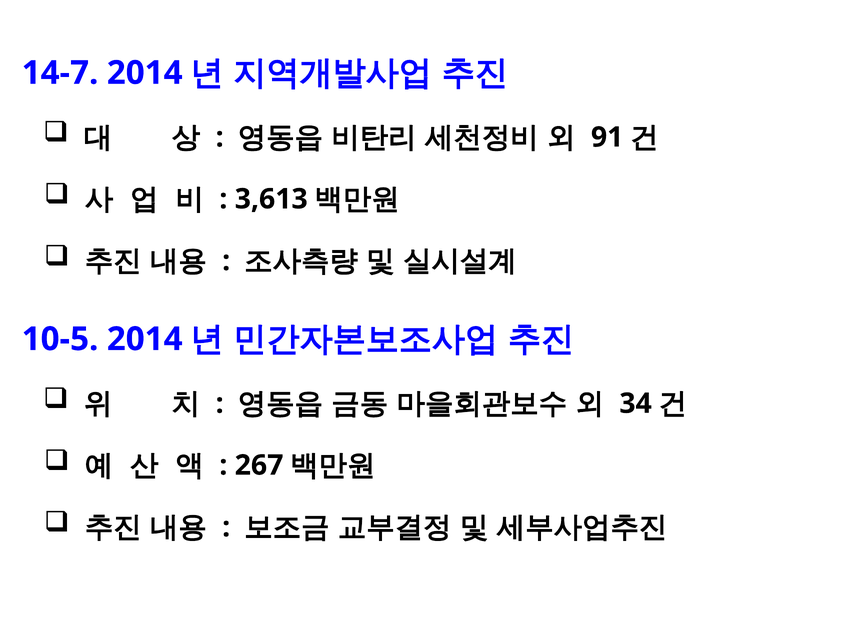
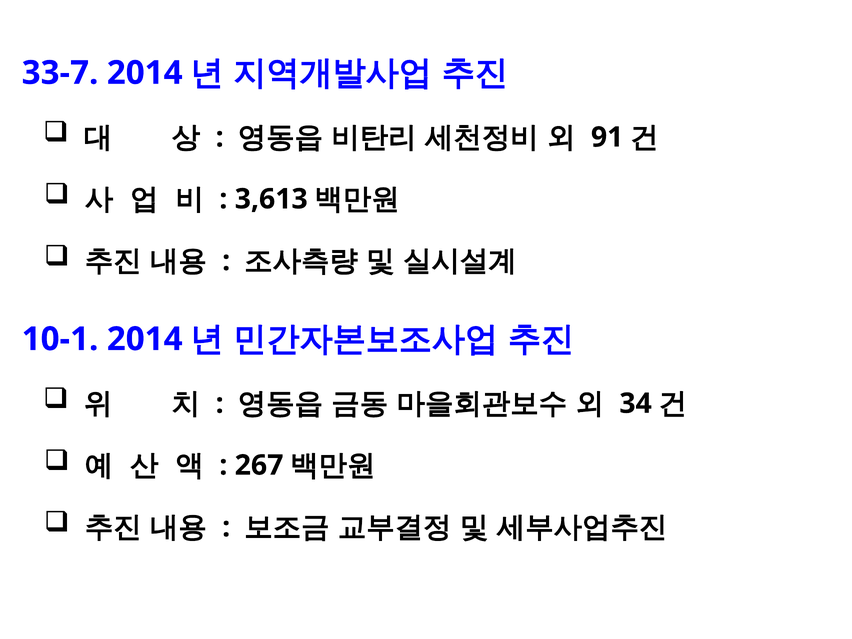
14-7: 14-7 -> 33-7 (60, 73)
10-5: 10-5 -> 10-1 (60, 339)
